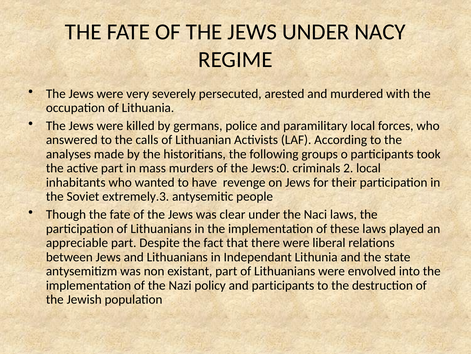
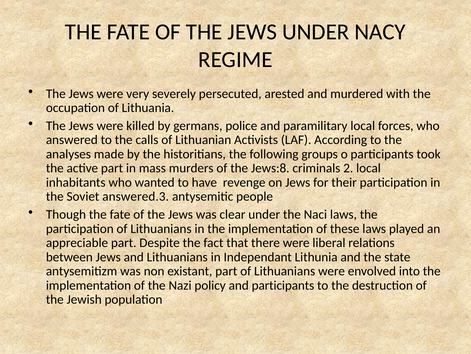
Jews:0: Jews:0 -> Jews:8 (270, 168)
extremely.3: extremely.3 -> answered.3 (136, 196)
